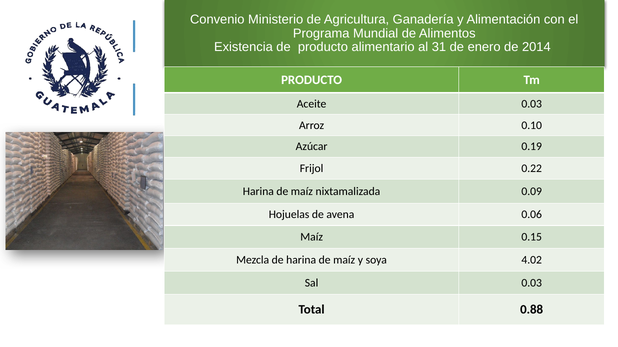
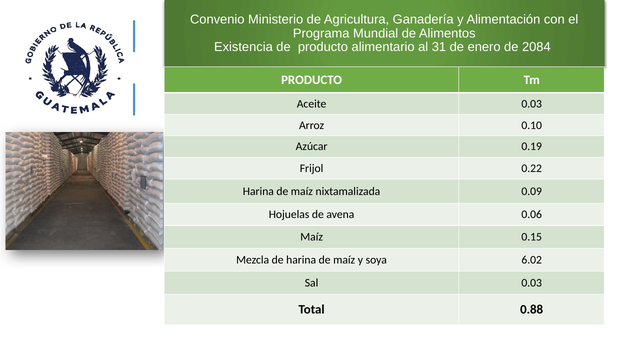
2014: 2014 -> 2084 (536, 47)
4.02: 4.02 -> 6.02 (532, 260)
